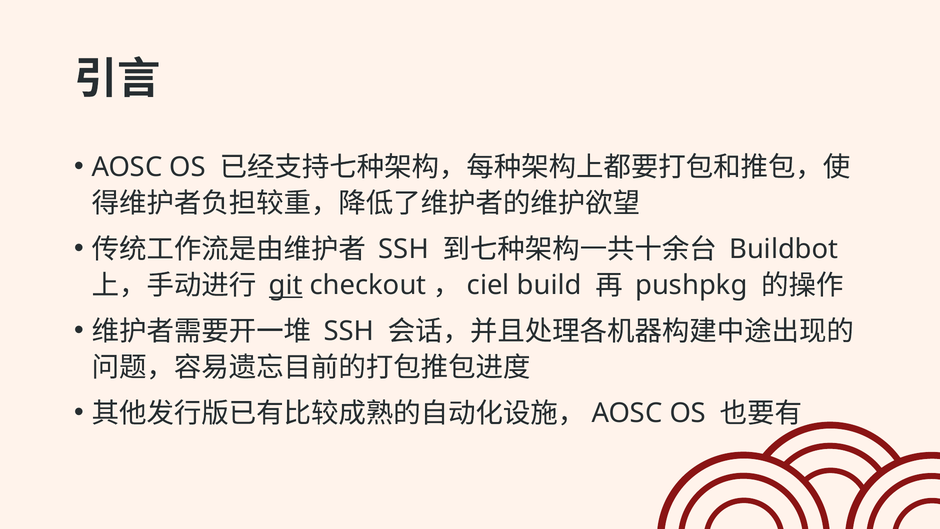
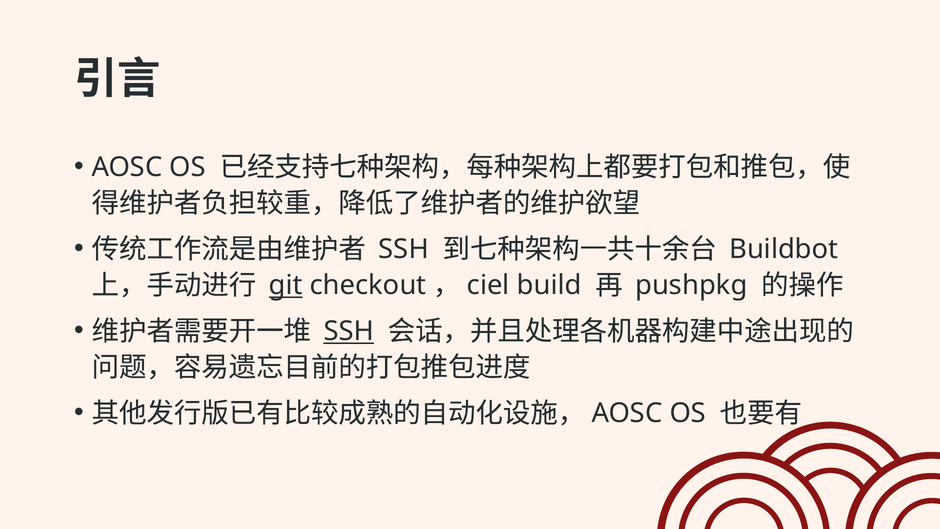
SSH underline: none -> present (349, 331)
